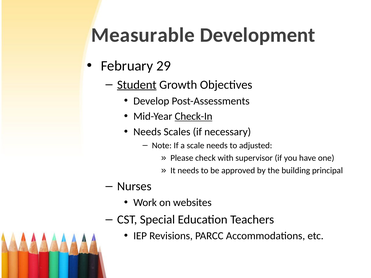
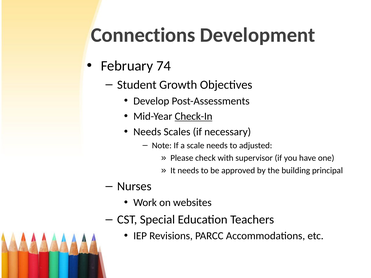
Measurable: Measurable -> Connections (143, 35)
29: 29 -> 74 (164, 66)
Student underline: present -> none (137, 85)
